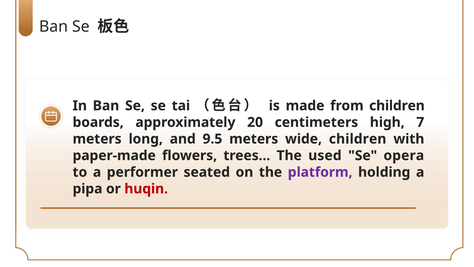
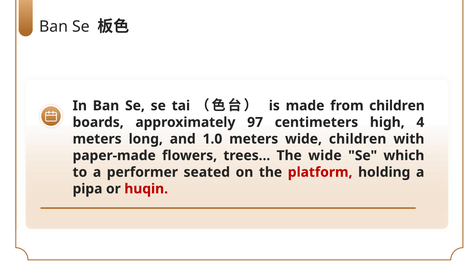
20: 20 -> 97 (255, 122)
7: 7 -> 4 (420, 122)
9.5: 9.5 -> 1.0 (212, 139)
The used: used -> wide (325, 155)
opera: opera -> which (404, 155)
platform colour: purple -> red (320, 172)
